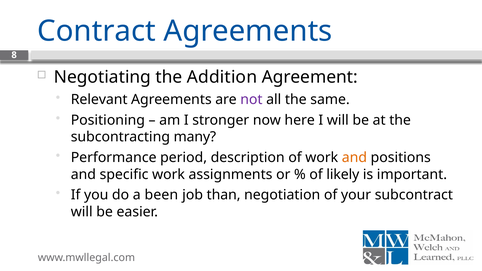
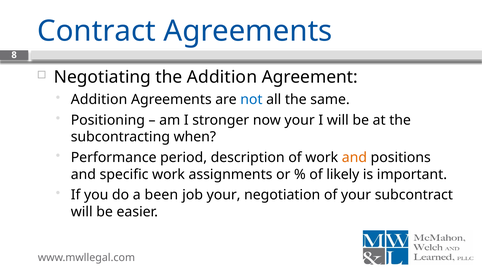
Relevant: Relevant -> Addition (99, 100)
not colour: purple -> blue (251, 100)
now here: here -> your (300, 120)
many: many -> when (195, 137)
job than: than -> your (224, 195)
